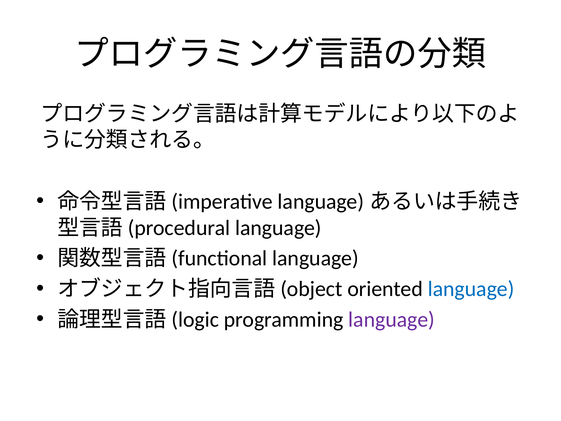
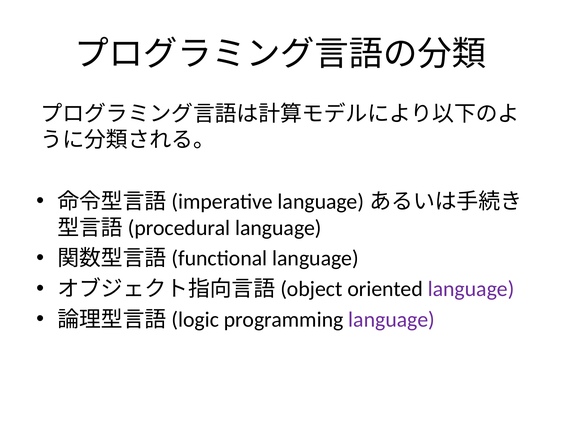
language colour: blue -> purple (471, 289)
